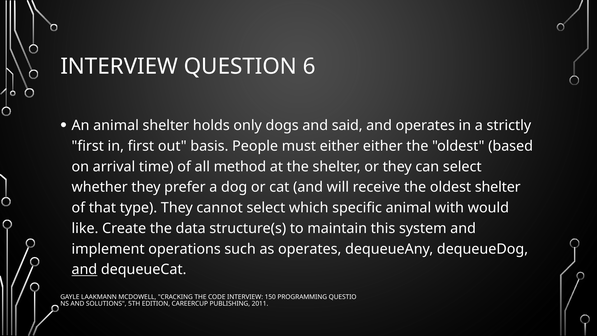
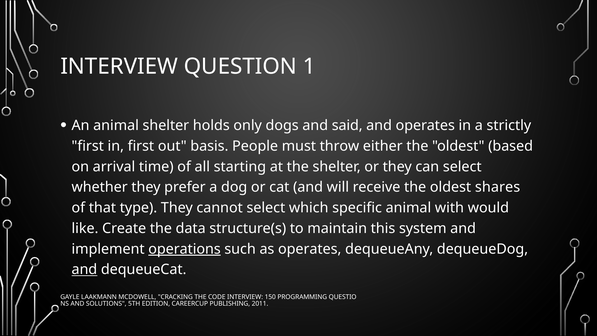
6: 6 -> 1 (309, 66)
must either: either -> throw (339, 146)
method: method -> starting (240, 167)
oldest shelter: shelter -> shares (498, 187)
operations underline: none -> present (185, 249)
